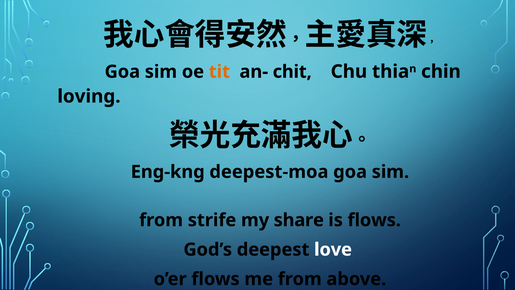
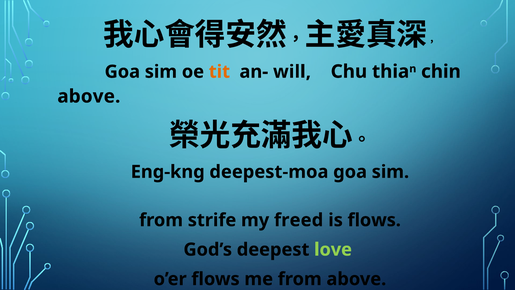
chit: chit -> will (292, 72)
loving: loving -> above (89, 96)
share: share -> freed (299, 220)
love colour: white -> light green (333, 249)
